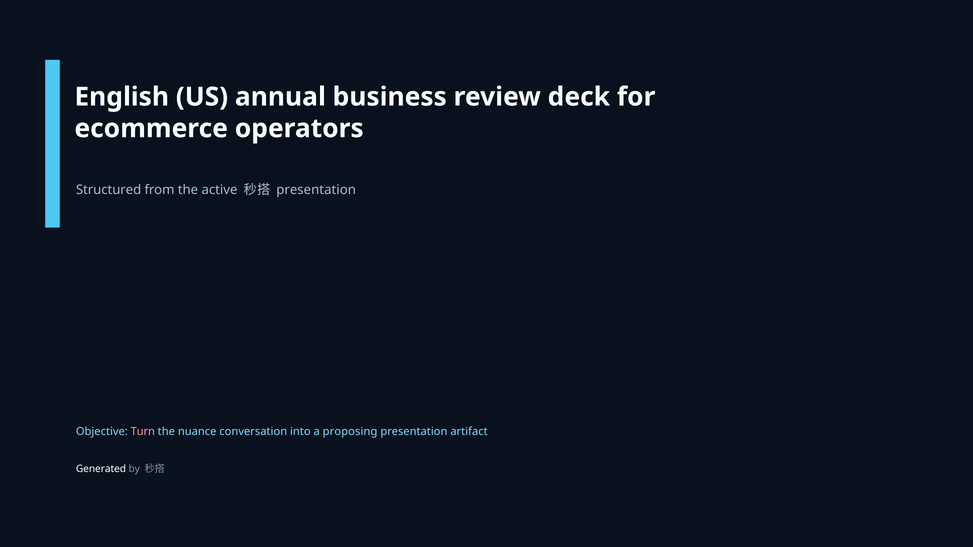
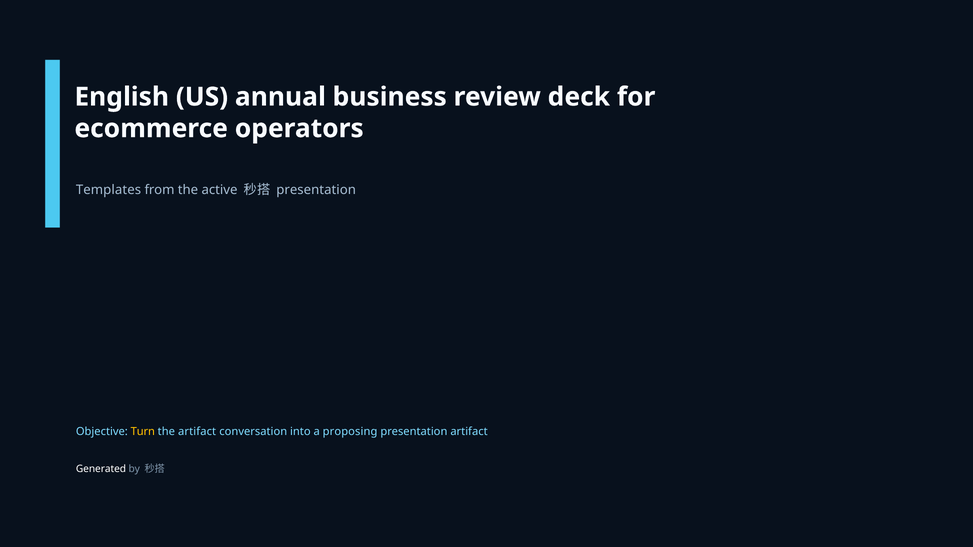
Structured: Structured -> Templates (108, 190)
Turn colour: pink -> yellow (143, 432)
the nuance: nuance -> artifact (197, 432)
